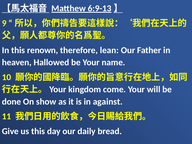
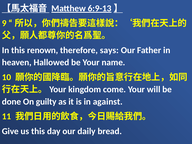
lean: lean -> says (109, 50)
show: show -> guilty (46, 102)
